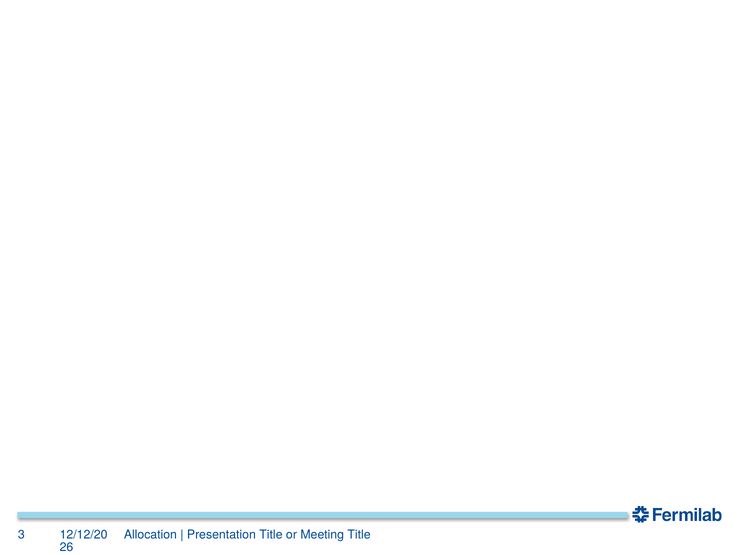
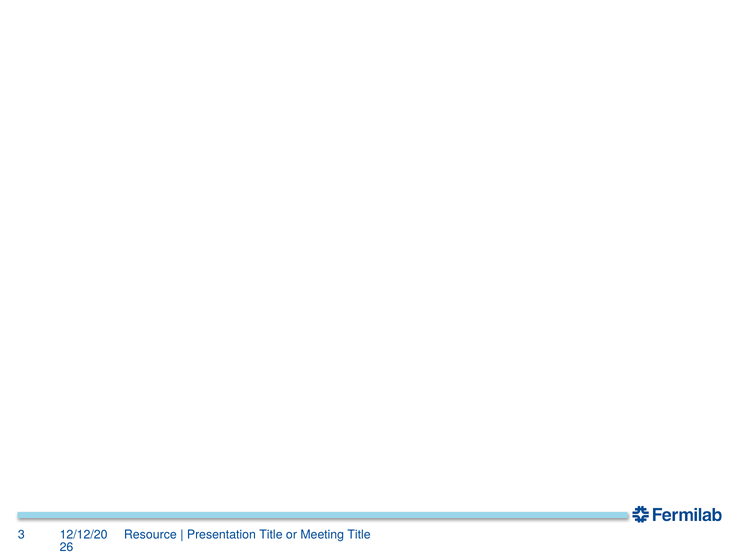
Allocation: Allocation -> Resource (150, 535)
